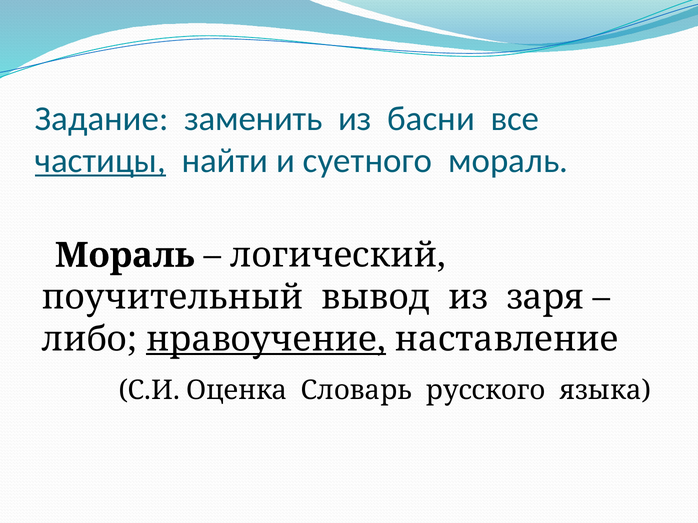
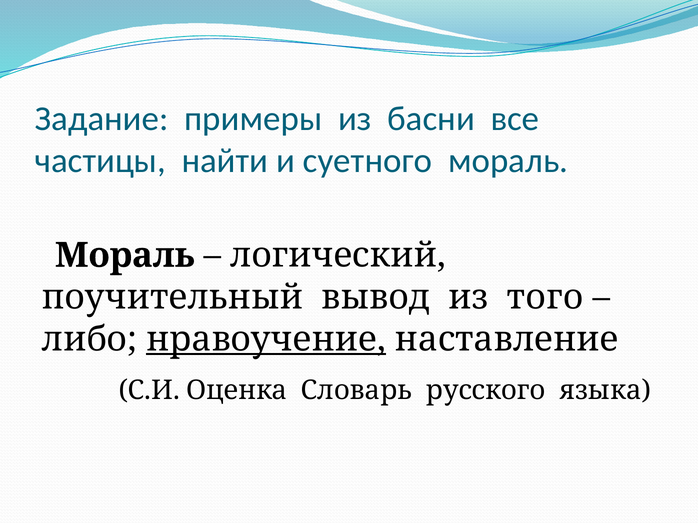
заменить: заменить -> примеры (253, 119)
частицы underline: present -> none (100, 161)
заря: заря -> того (545, 297)
